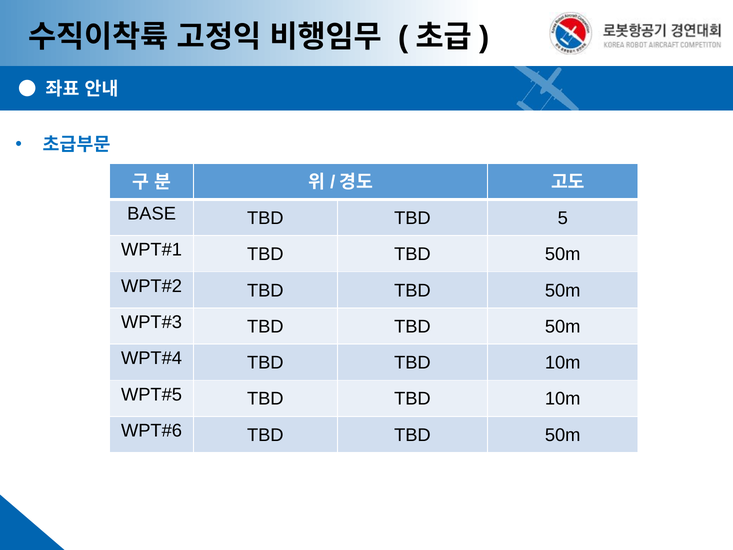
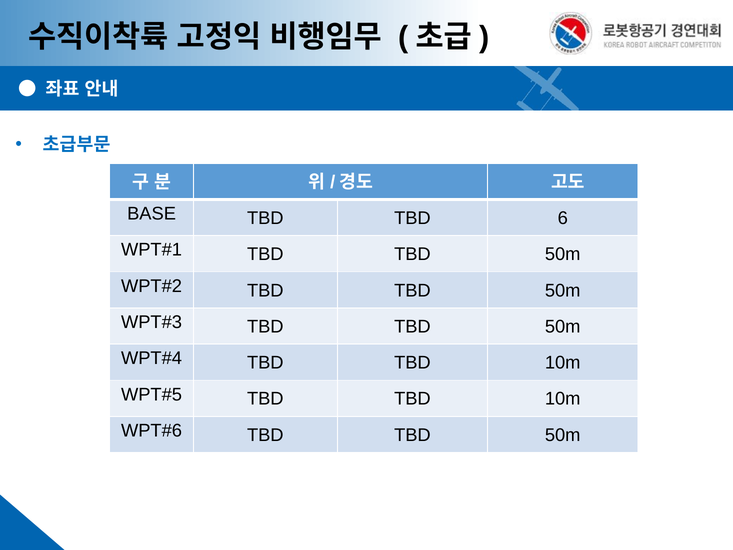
5: 5 -> 6 (563, 218)
